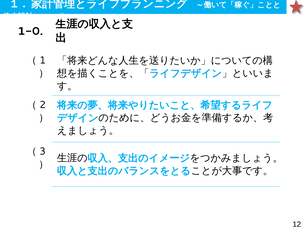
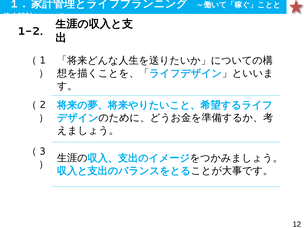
1-0: 1-0 -> 1-2 (30, 31)
